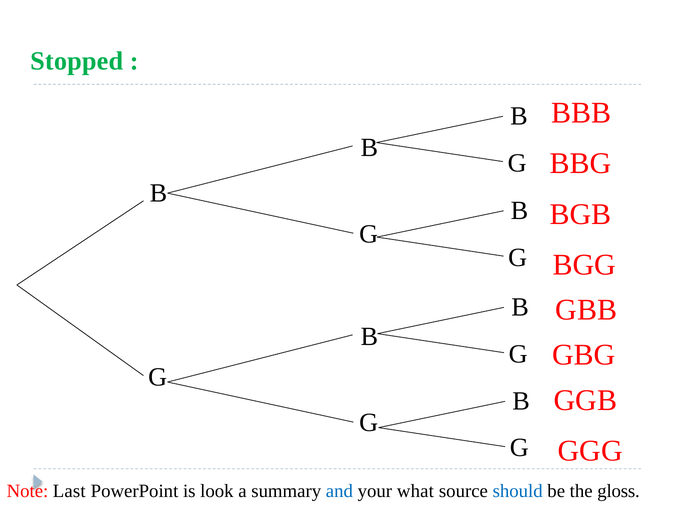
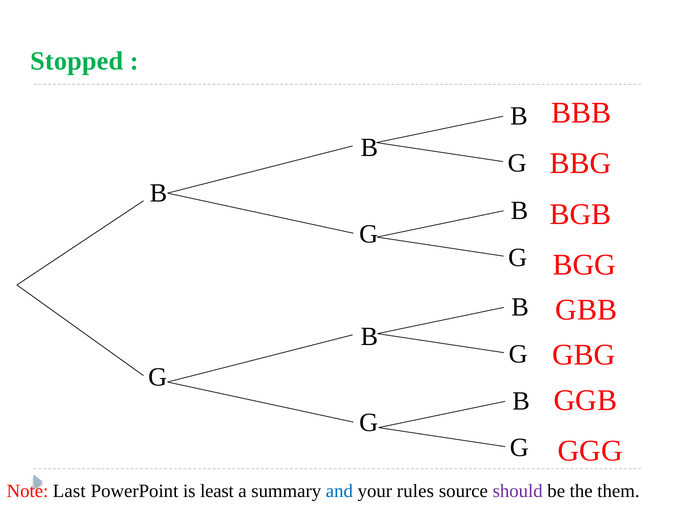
look: look -> least (217, 491)
what: what -> rules (415, 491)
should colour: blue -> purple (518, 491)
gloss: gloss -> them (618, 491)
